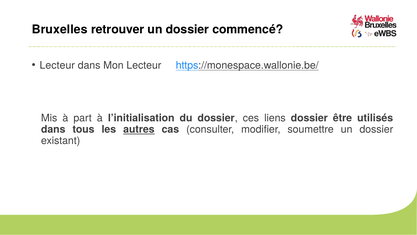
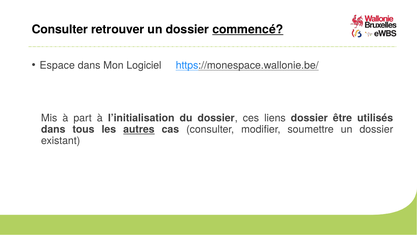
Bruxelles: Bruxelles -> Consulter (60, 29)
commencé underline: none -> present (248, 29)
Lecteur: Lecteur -> Espace (57, 65)
Mon Lecteur: Lecteur -> Logiciel (144, 65)
